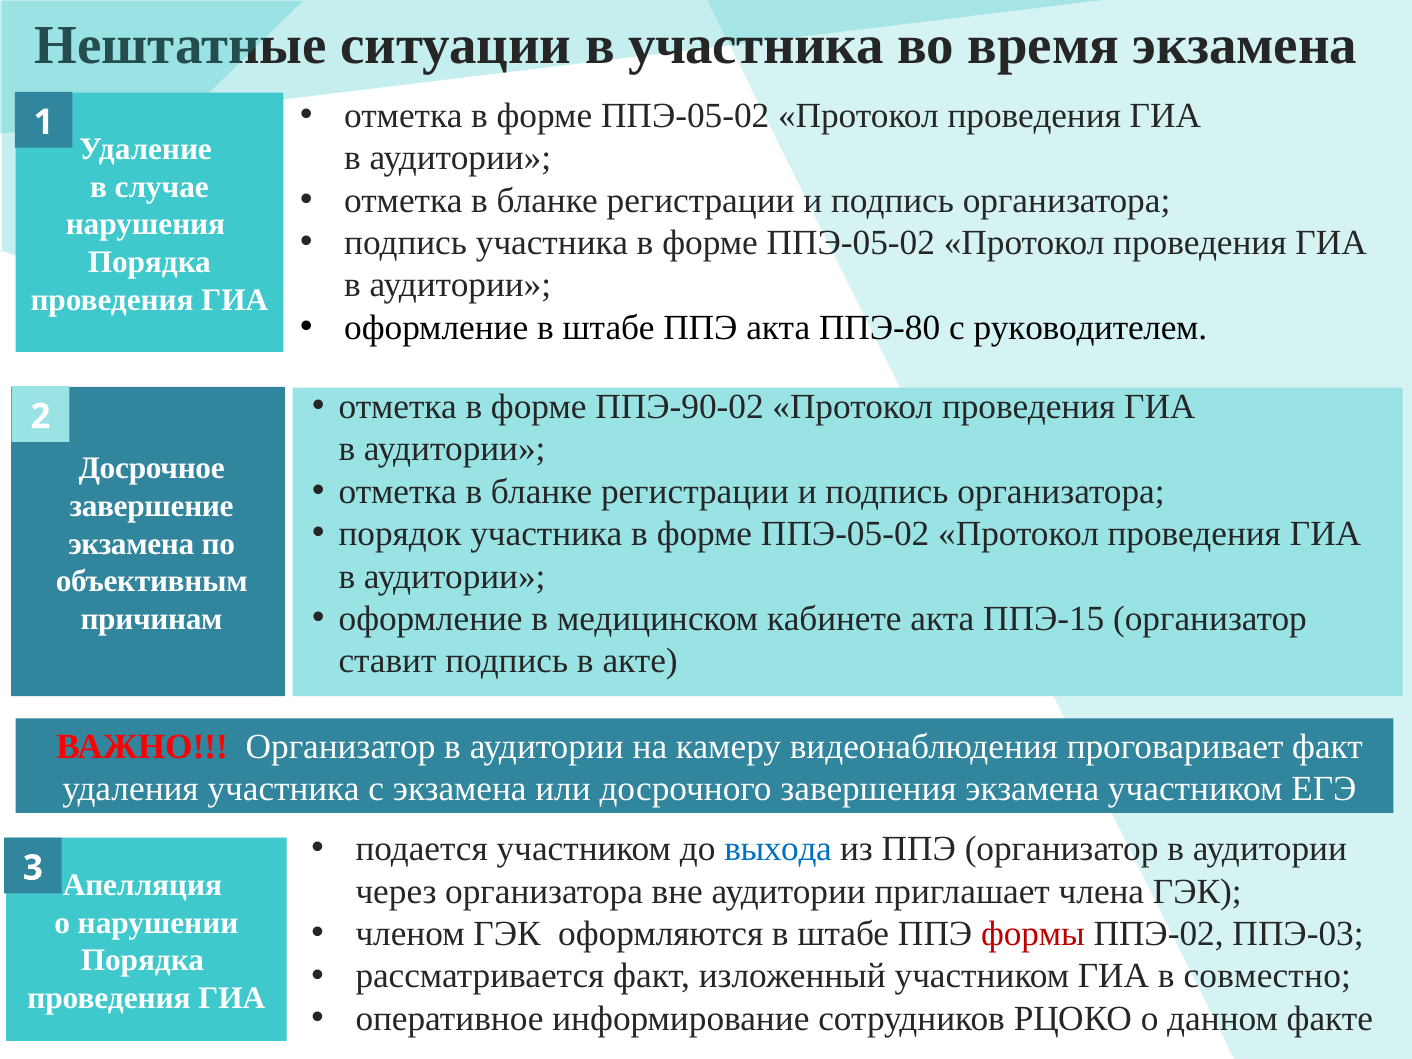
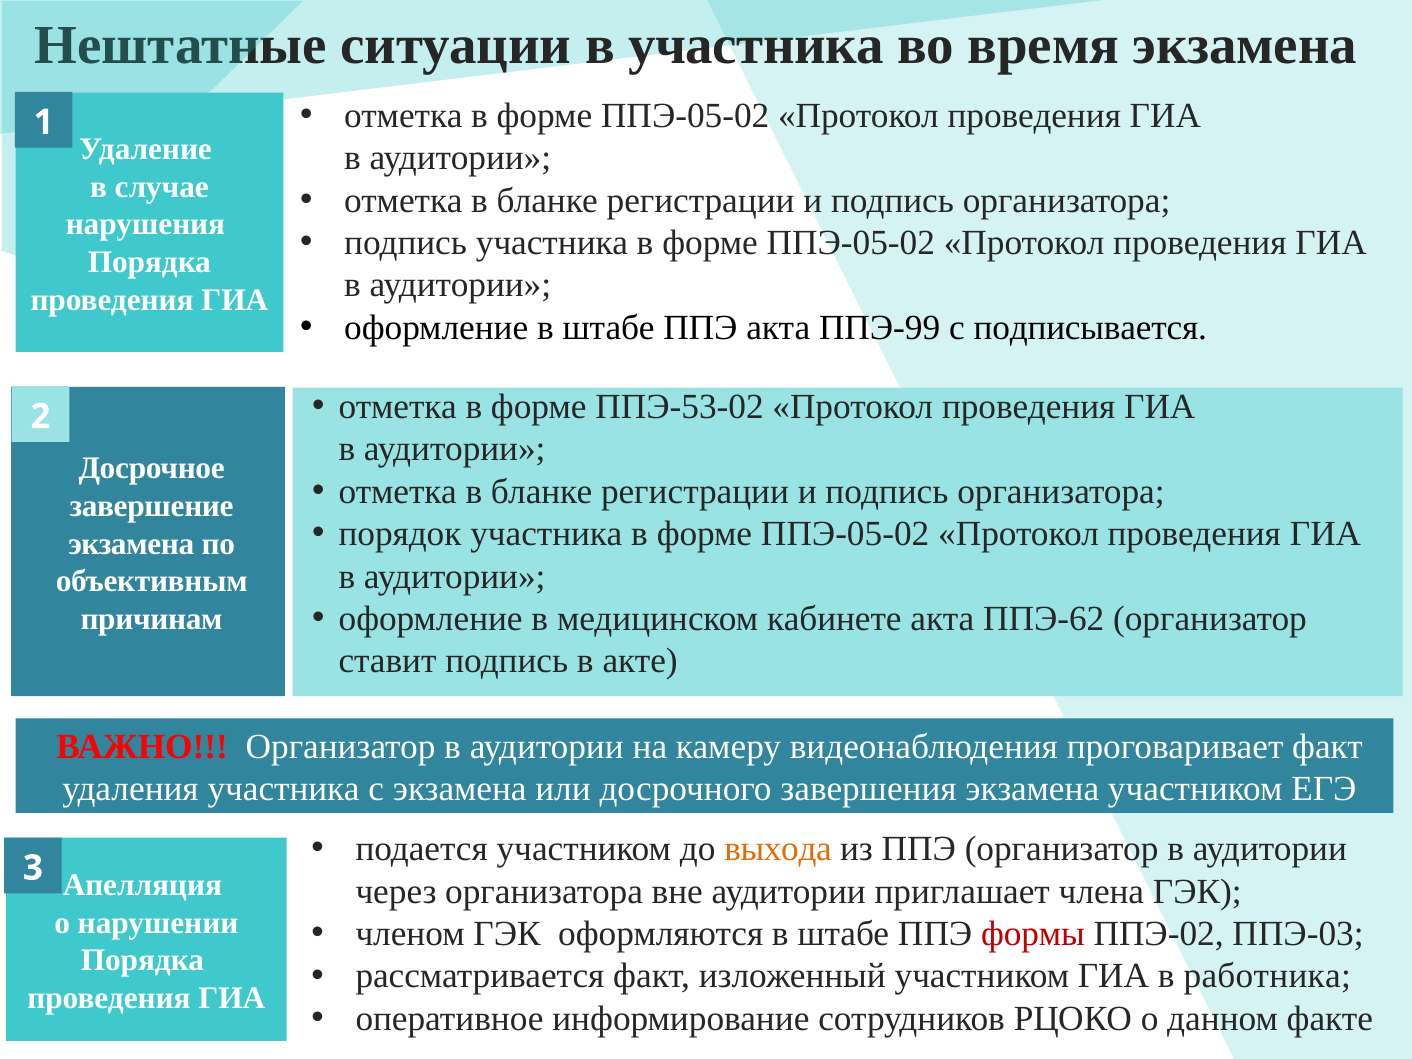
ППЭ-80: ППЭ-80 -> ППЭ-99 (880, 328)
руководителем: руководителем -> подписывается (1090, 328)
ППЭ-90-02: ППЭ-90-02 -> ППЭ-53-02 (680, 407)
ППЭ-15: ППЭ-15 -> ППЭ-62 (1044, 619)
выхода colour: blue -> orange (778, 849)
совместно: совместно -> работника (1267, 976)
